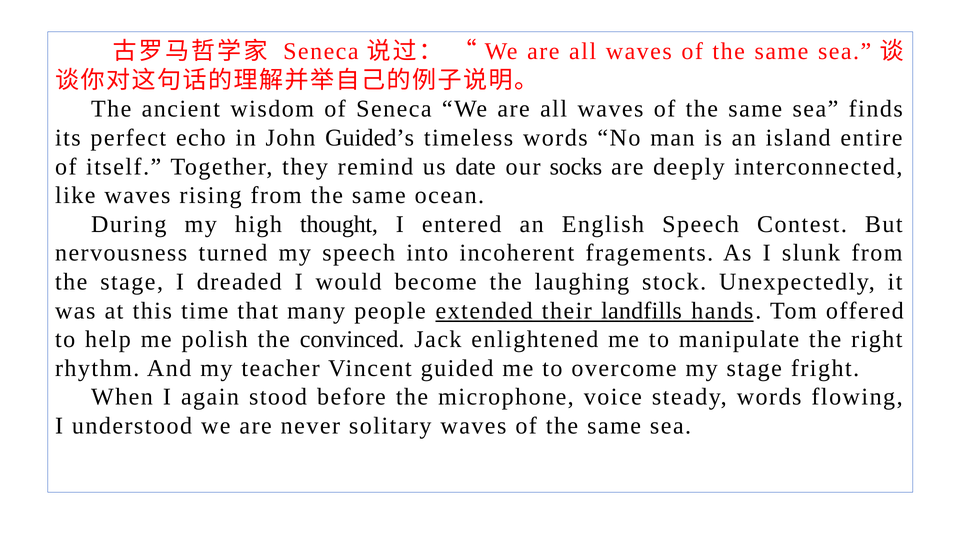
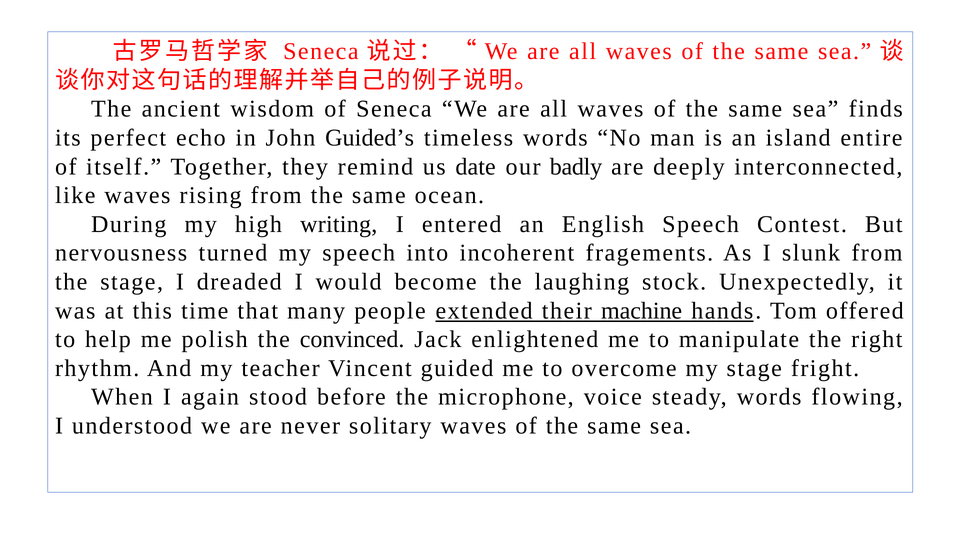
socks: socks -> badly (576, 167)
thought: thought -> writing (339, 224)
landfills: landfills -> machine (642, 311)
